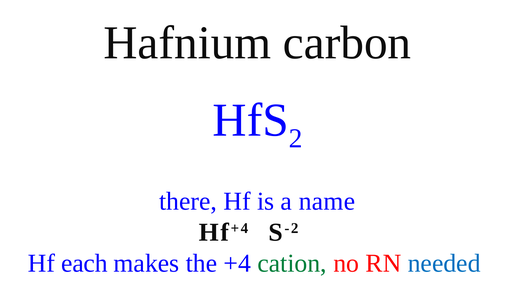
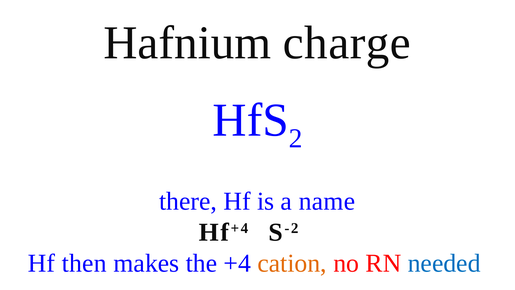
carbon: carbon -> charge (347, 43)
each: each -> then (84, 263)
cation colour: green -> orange (292, 263)
